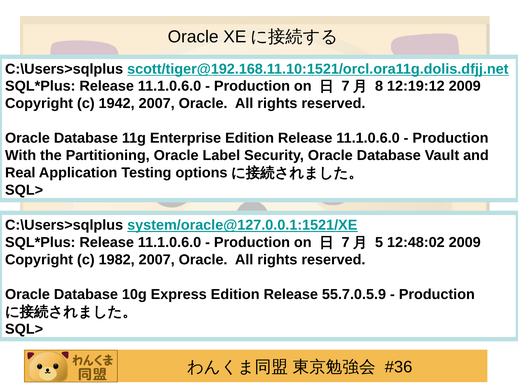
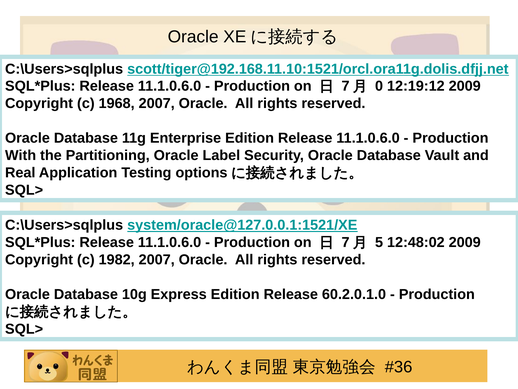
8: 8 -> 0 (379, 86)
1942: 1942 -> 1968 (117, 103)
55.7.0.5.9: 55.7.0.5.9 -> 60.2.0.1.0 (354, 294)
